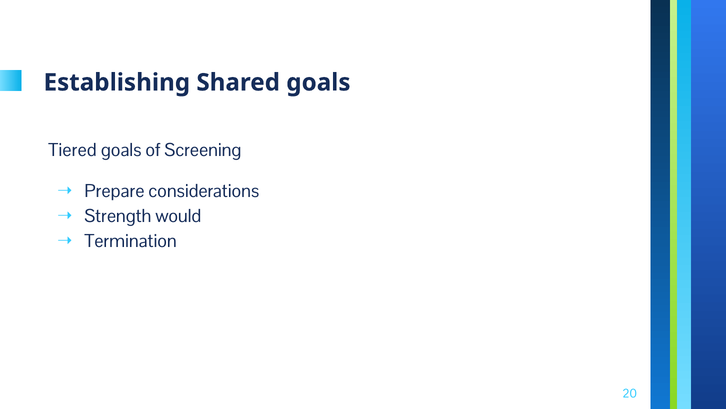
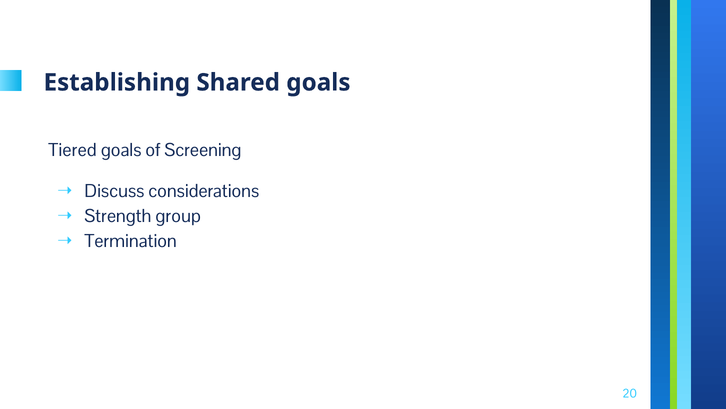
Prepare: Prepare -> Discuss (114, 191)
would: would -> group (178, 216)
